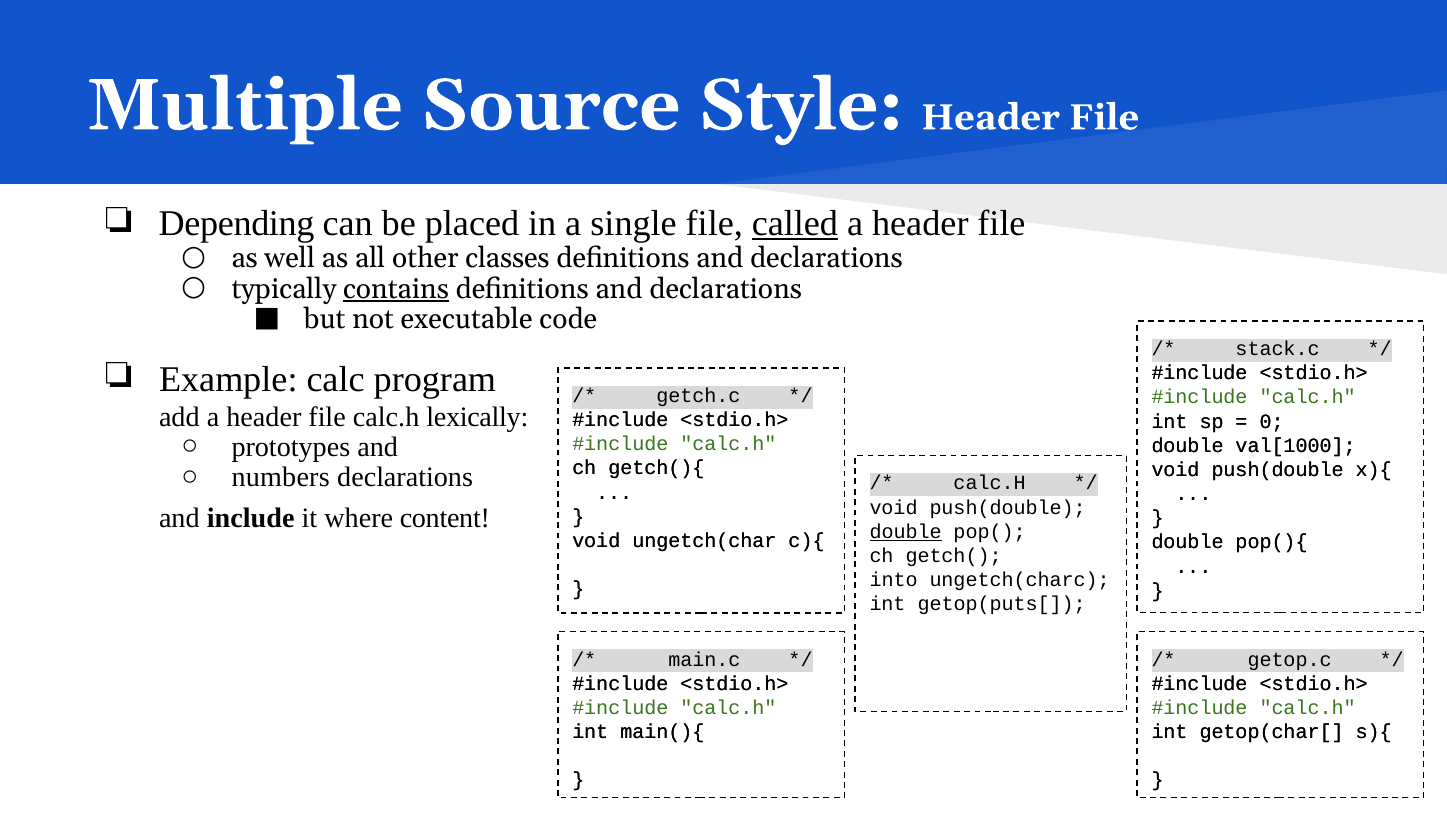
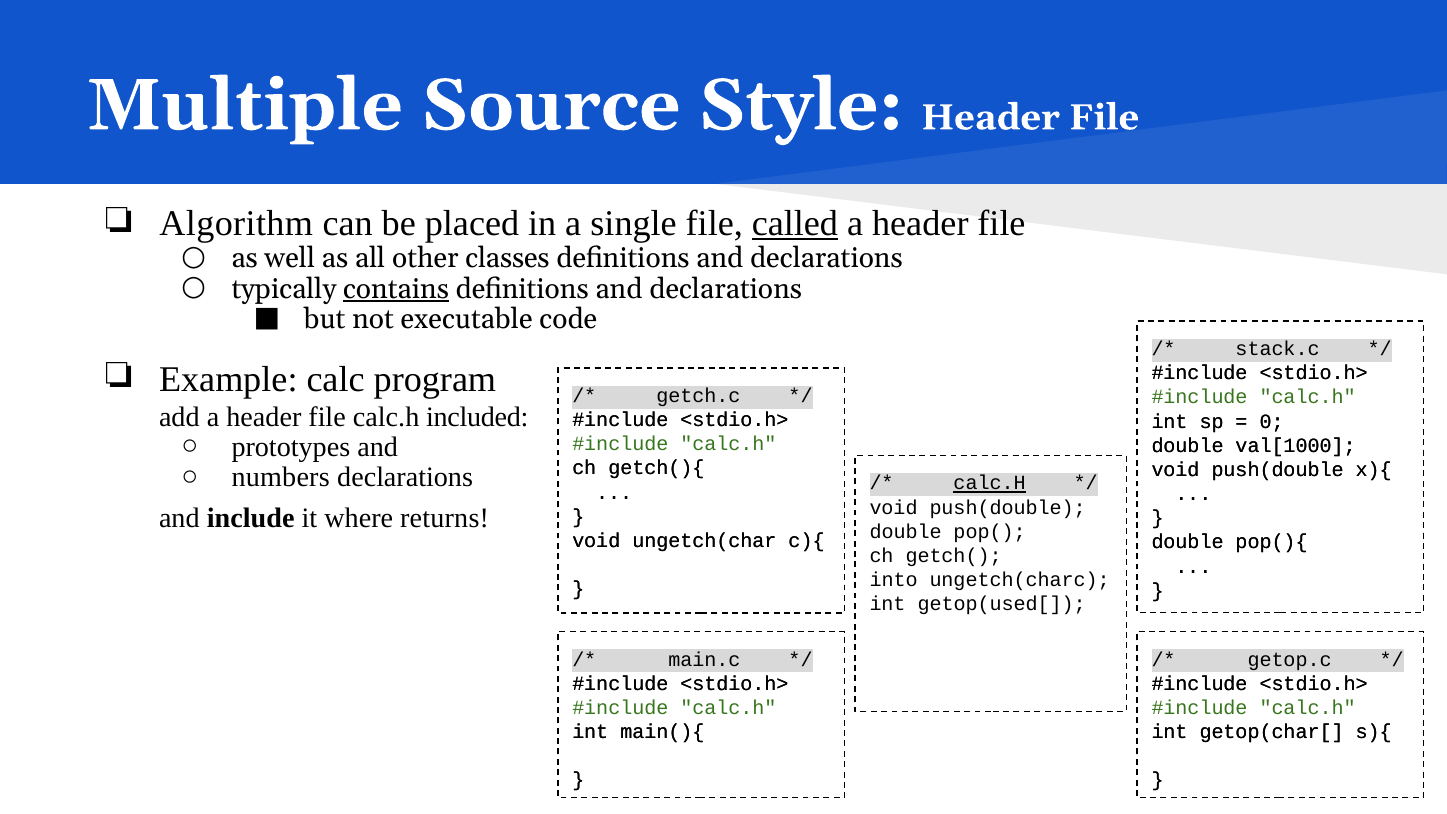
Depending: Depending -> Algorithm (236, 224)
lexically: lexically -> included (477, 417)
calc.H underline: none -> present (990, 483)
content: content -> returns (445, 518)
double underline: present -> none (906, 532)
getop(puts[: getop(puts[ -> getop(used[ (1002, 604)
